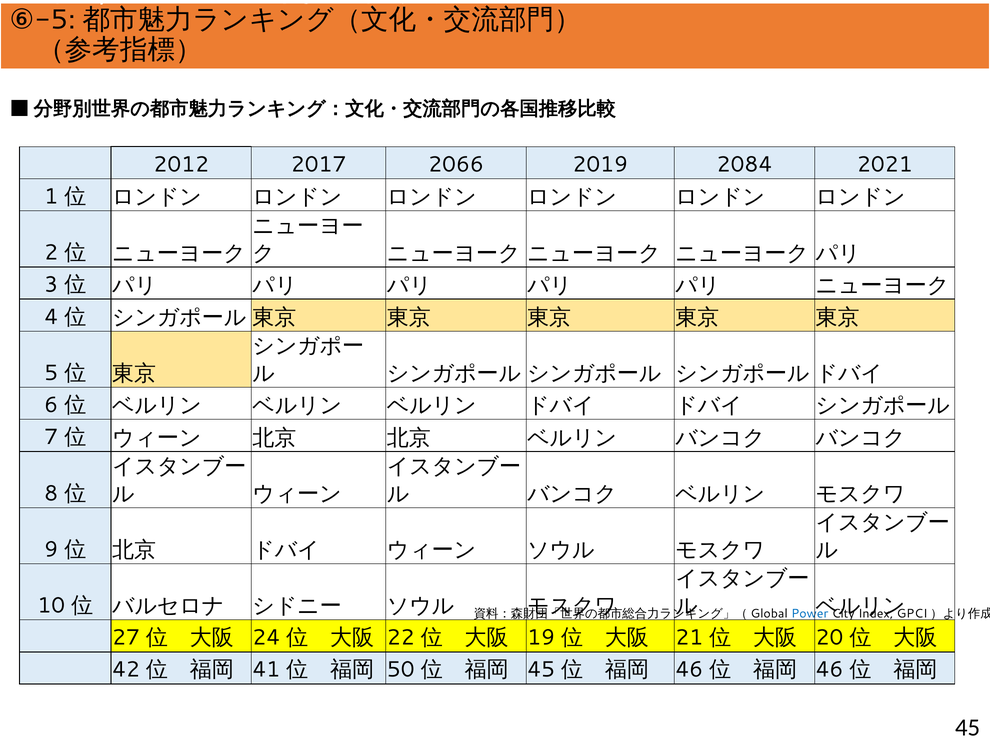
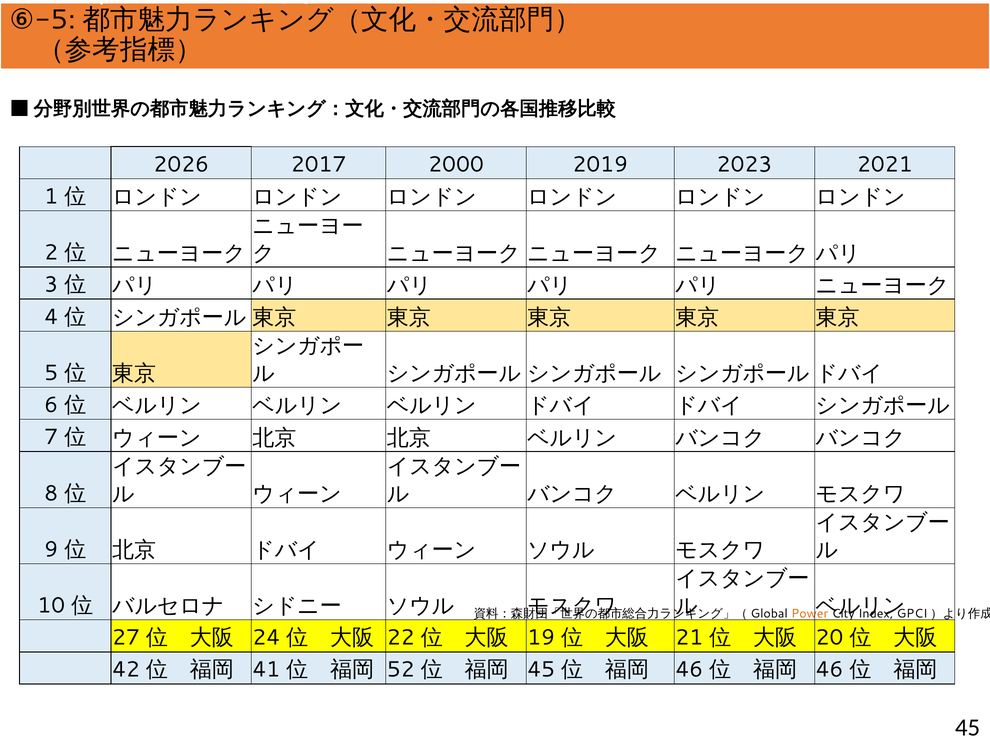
2012: 2012 -> 2026 (181, 165)
2066: 2066 -> 2000 (456, 165)
2084: 2084 -> 2023 (744, 165)
Power colour: blue -> orange (810, 614)
50: 50 -> 52 (401, 670)
